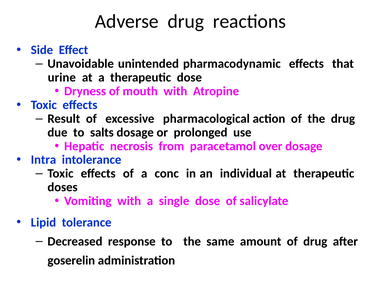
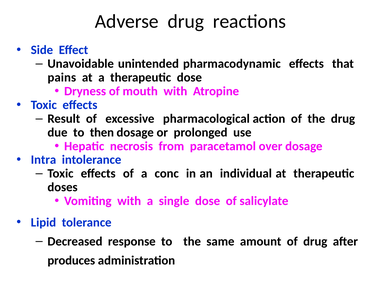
urine: urine -> pains (62, 77)
salts: salts -> then (102, 132)
goserelin: goserelin -> produces (71, 260)
